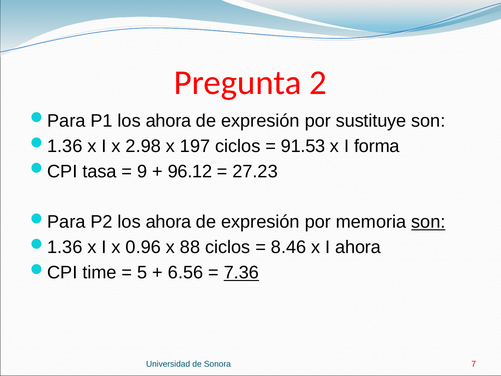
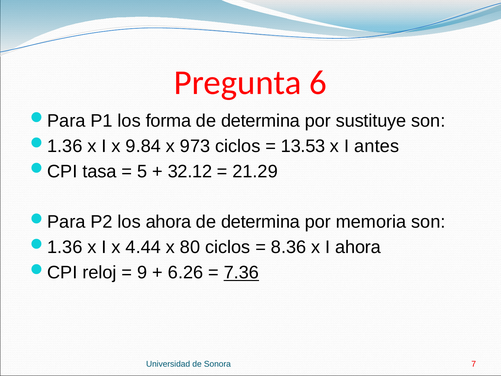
2: 2 -> 6 (318, 83)
P1 los ahora: ahora -> forma (168, 121)
expresión: expresión -> determina (260, 121)
2.98: 2.98 -> 9.84 (143, 146)
197: 197 -> 973 (195, 146)
91.53: 91.53 -> 13.53 (303, 146)
forma: forma -> antes (377, 146)
9: 9 -> 5 (142, 171)
96.12: 96.12 -> 32.12 (190, 171)
27.23: 27.23 -> 21.29 (255, 171)
expresión: expresión -> determina (260, 222)
son underline: present -> none (428, 222)
0.96: 0.96 -> 4.44 (143, 247)
88: 88 -> 80 (190, 247)
8.46: 8.46 -> 8.36 (289, 247)
time: time -> reloj (99, 272)
5: 5 -> 9 (142, 272)
6.56: 6.56 -> 6.26 (186, 272)
